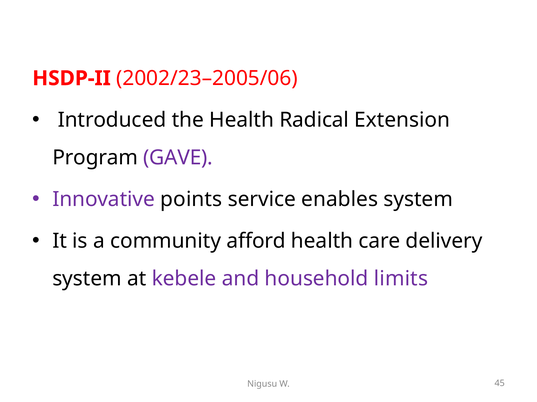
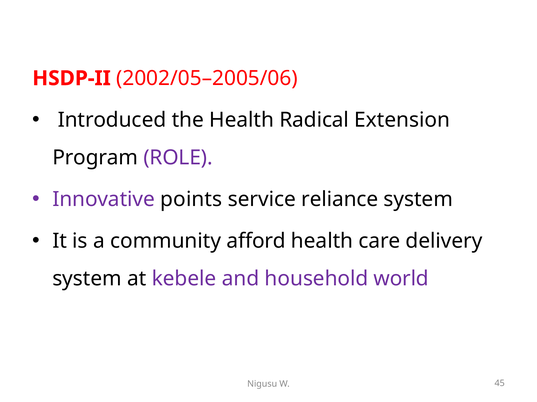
2002/23–2005/06: 2002/23–2005/06 -> 2002/05–2005/06 (207, 78)
GAVE: GAVE -> ROLE (178, 158)
enables: enables -> reliance (340, 200)
limits: limits -> world (401, 279)
